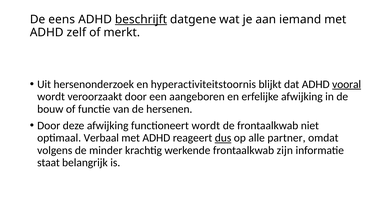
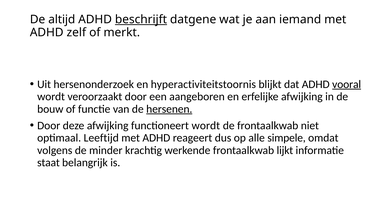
eens: eens -> altijd (62, 20)
hersenen underline: none -> present (169, 109)
Verbaal: Verbaal -> Leeftijd (101, 138)
dus underline: present -> none (223, 138)
partner: partner -> simpele (287, 138)
zijn: zijn -> lijkt (285, 150)
